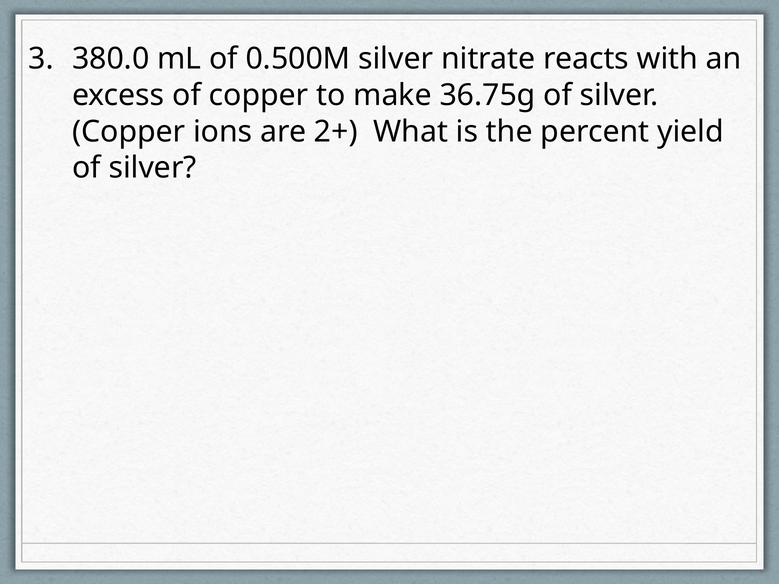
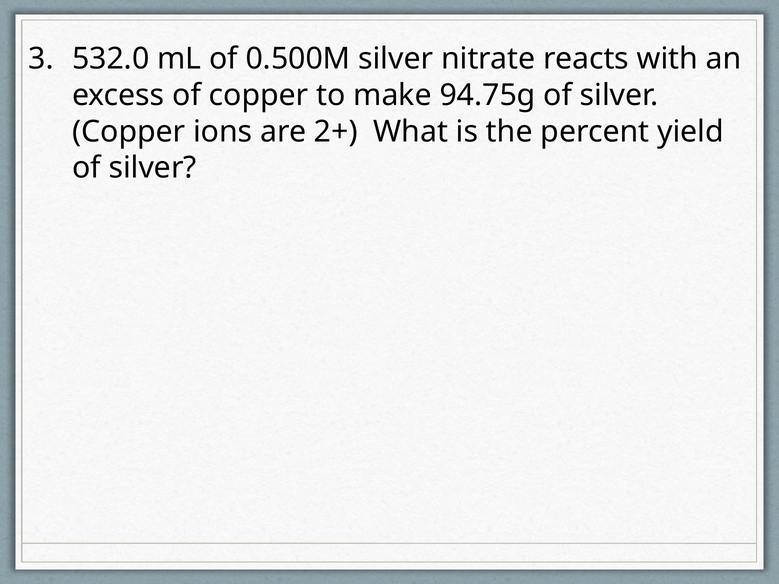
380.0: 380.0 -> 532.0 (111, 59)
36.75g: 36.75g -> 94.75g (488, 95)
